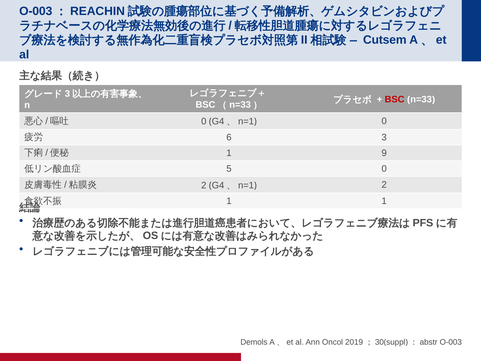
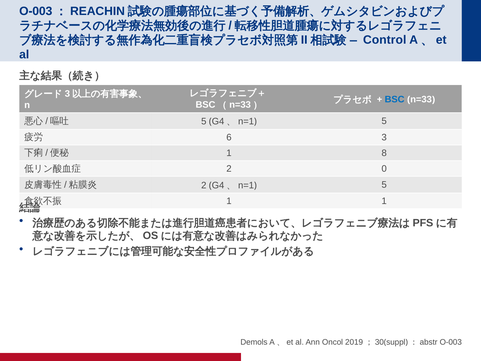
Cutsem: Cutsem -> Control (385, 40)
BSC colour: red -> blue (395, 99)
0: 0 -> 5 (204, 121)
0: 0 -> 5 (384, 121)
9: 9 -> 8 (384, 153)
5: 5 -> 2 (229, 169)
2: 2 -> 5 (384, 185)
